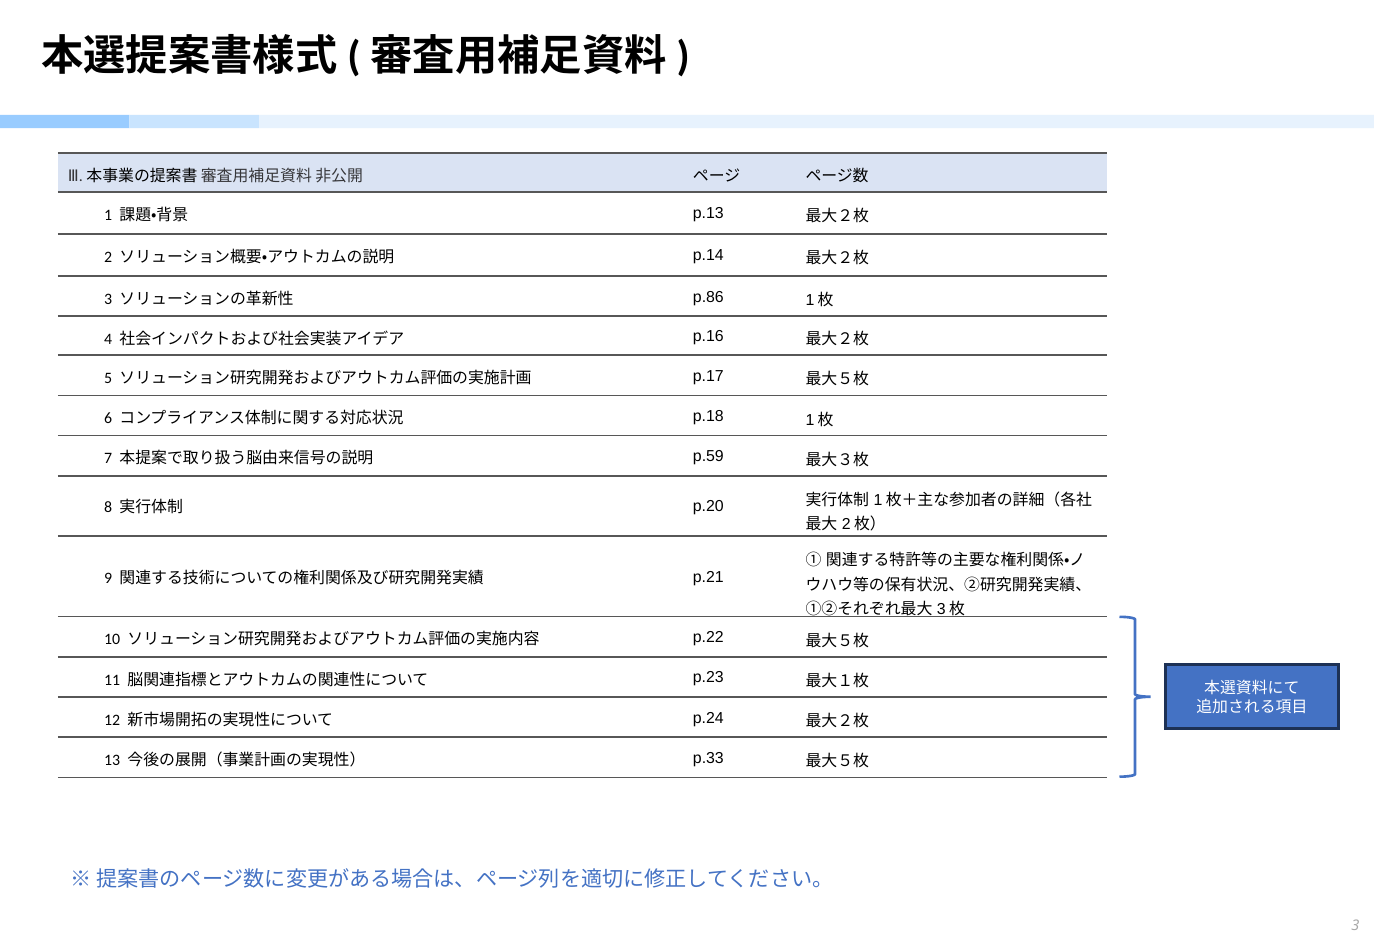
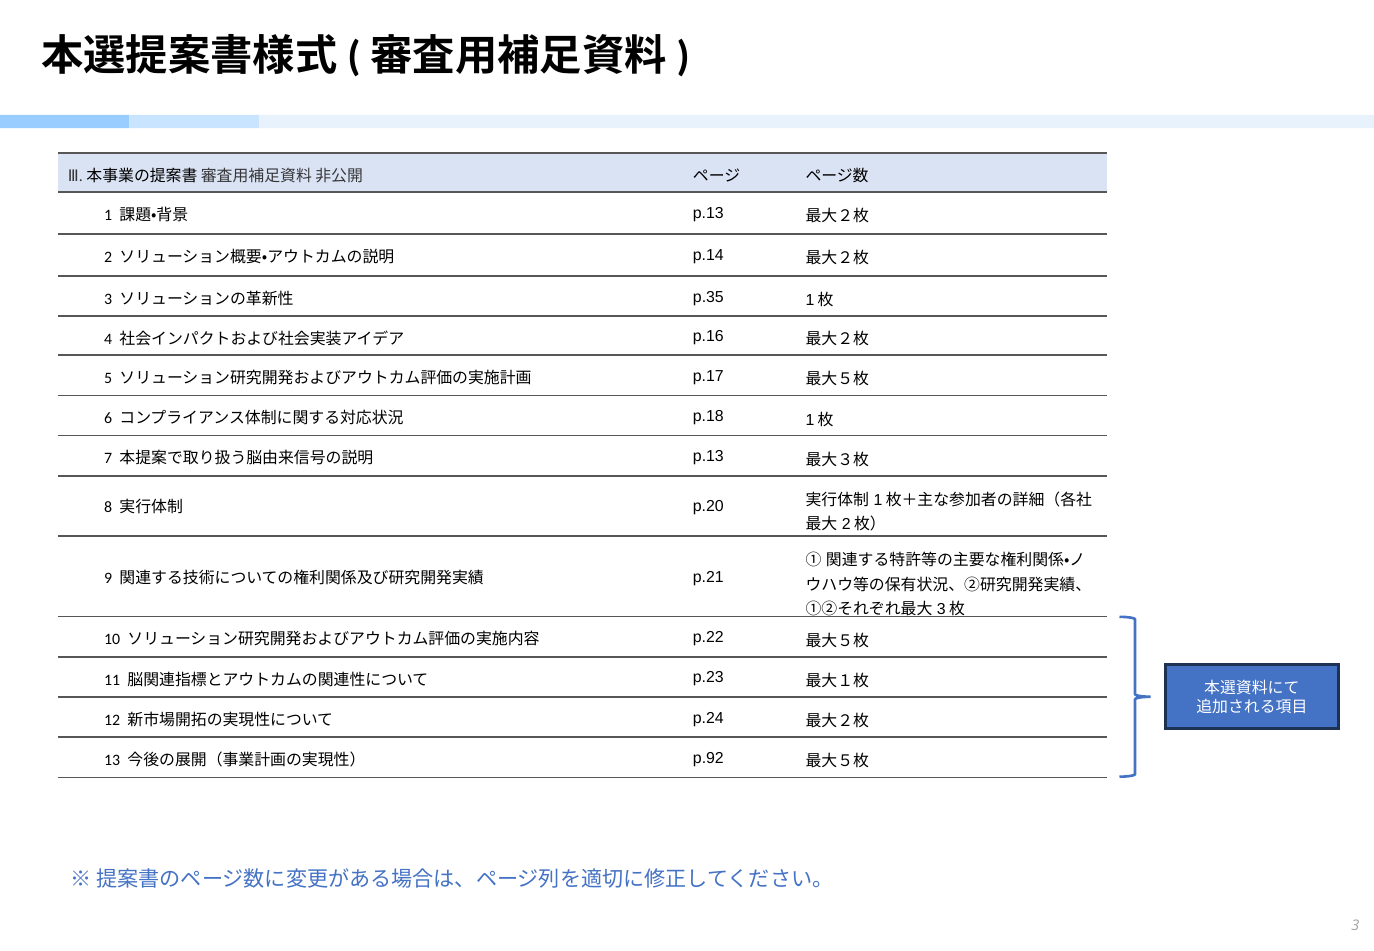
p.86: p.86 -> p.35 (708, 297)
p.59: p.59 -> p.13 (708, 457)
p.33: p.33 -> p.92 (708, 758)
